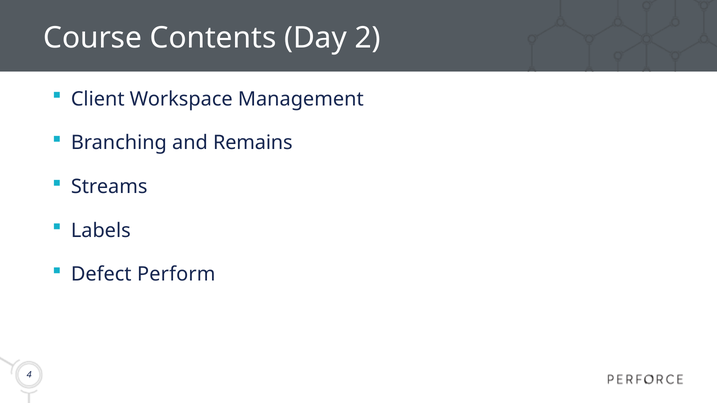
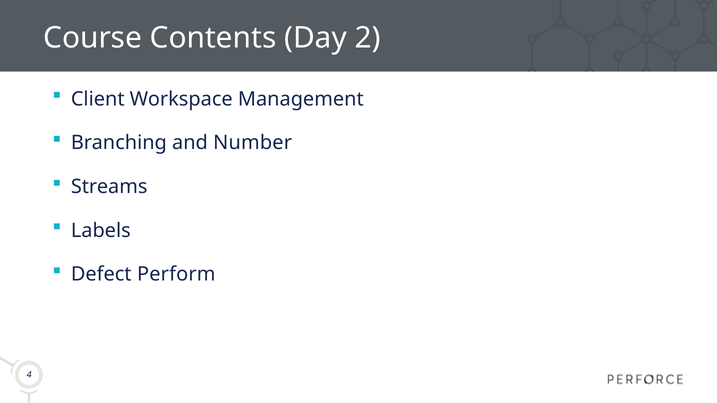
Remains: Remains -> Number (253, 143)
